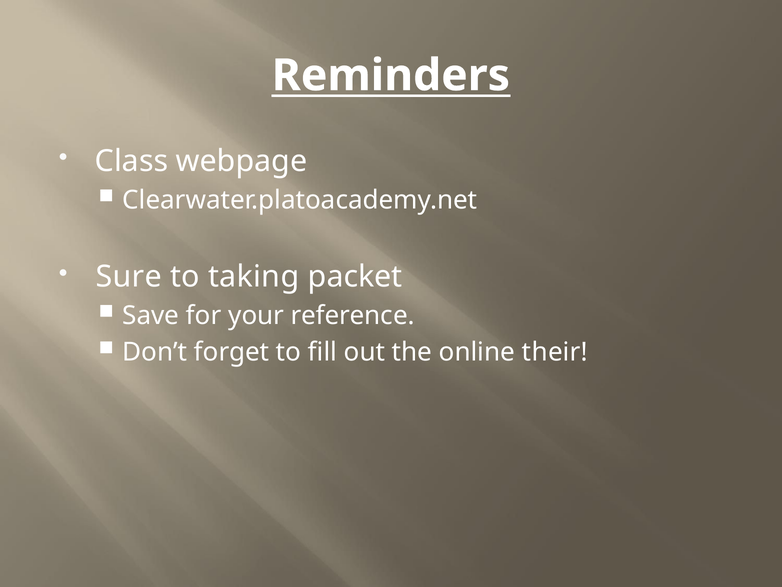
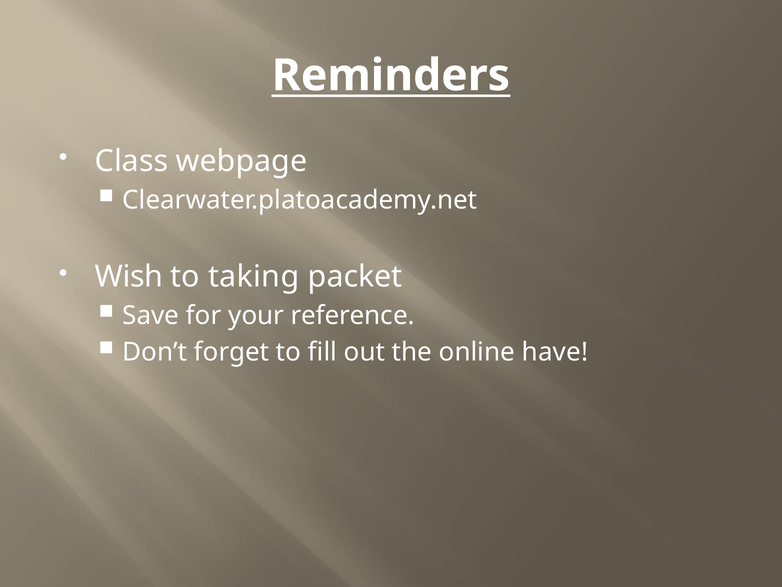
Sure: Sure -> Wish (129, 277)
their: their -> have (555, 352)
